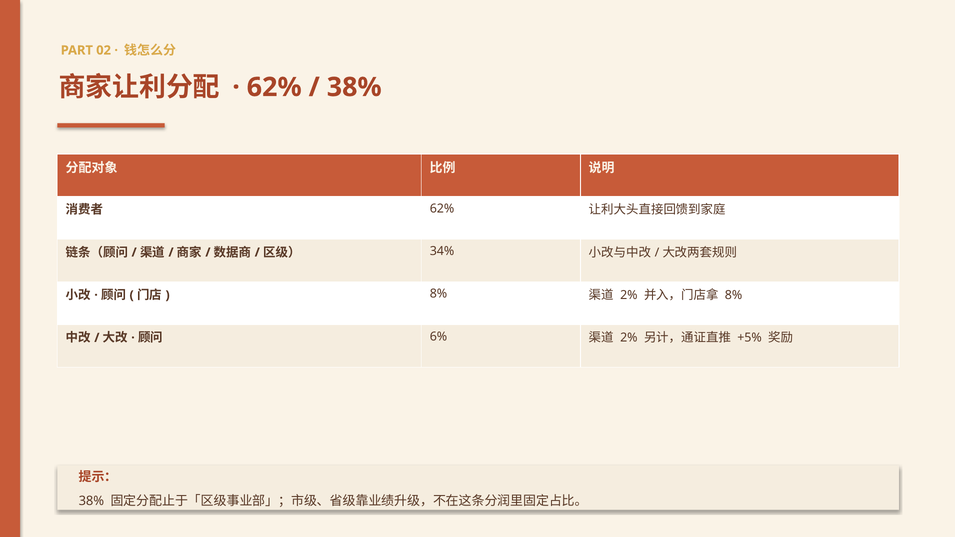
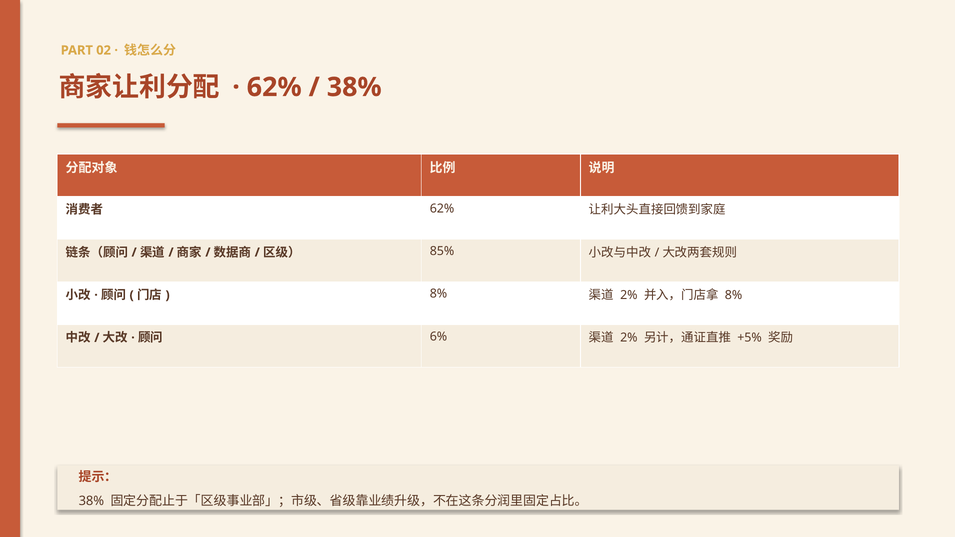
34%: 34% -> 85% (442, 251)
